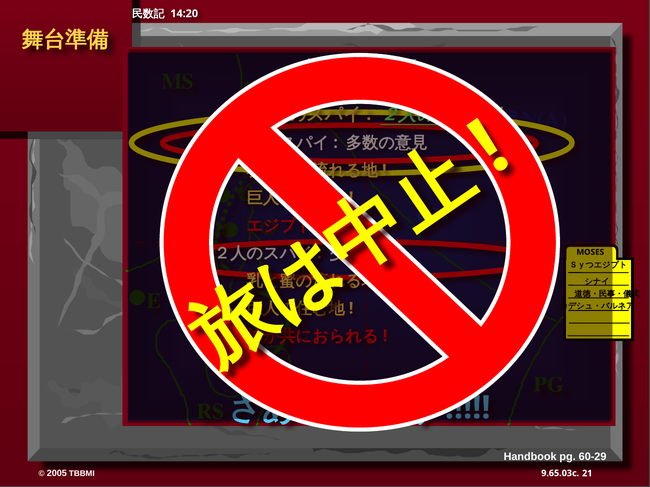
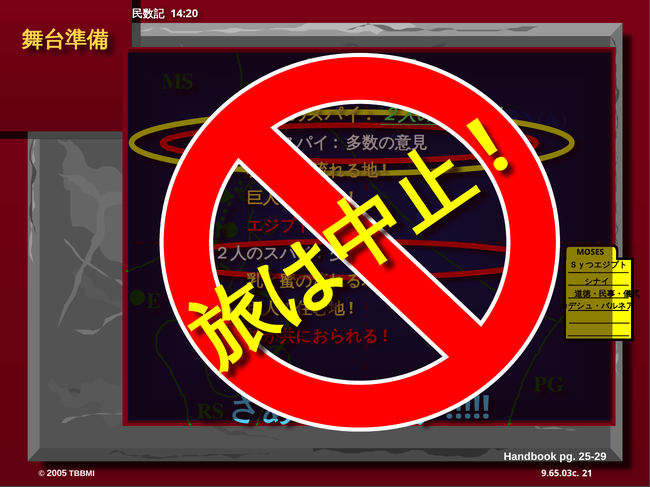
60-29: 60-29 -> 25-29 (593, 457)
